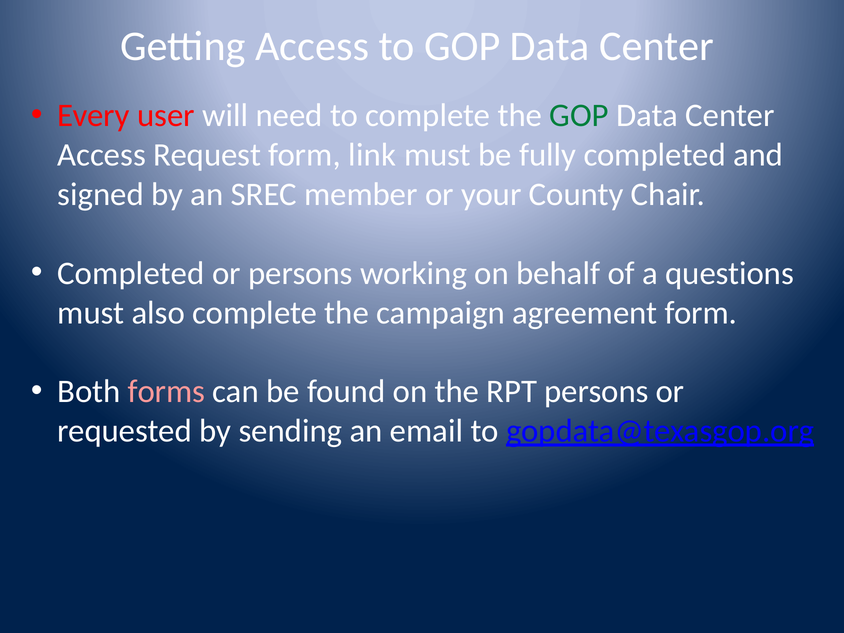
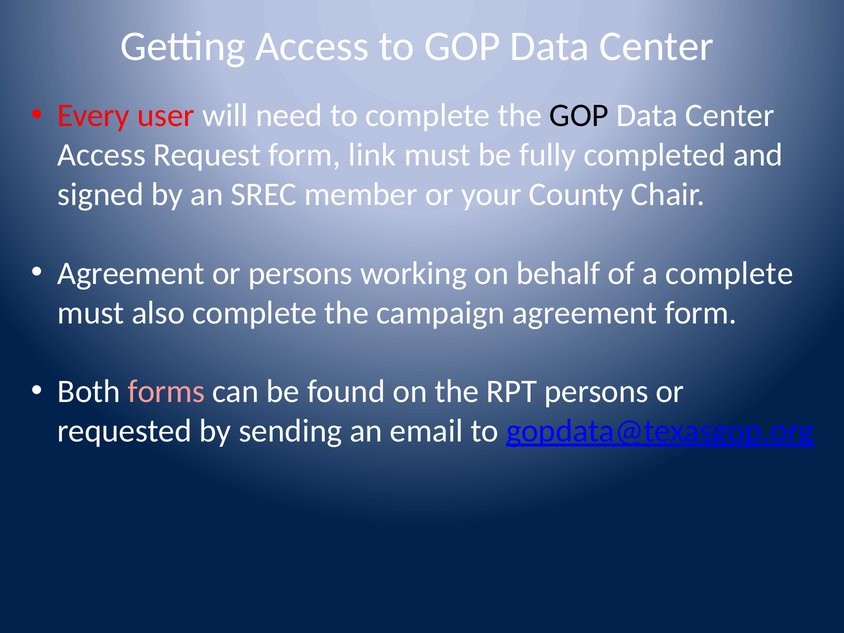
GOP colour: green -> black (579, 116)
Completed: Completed -> Agreement (131, 273)
a questions: questions -> complete (729, 273)
